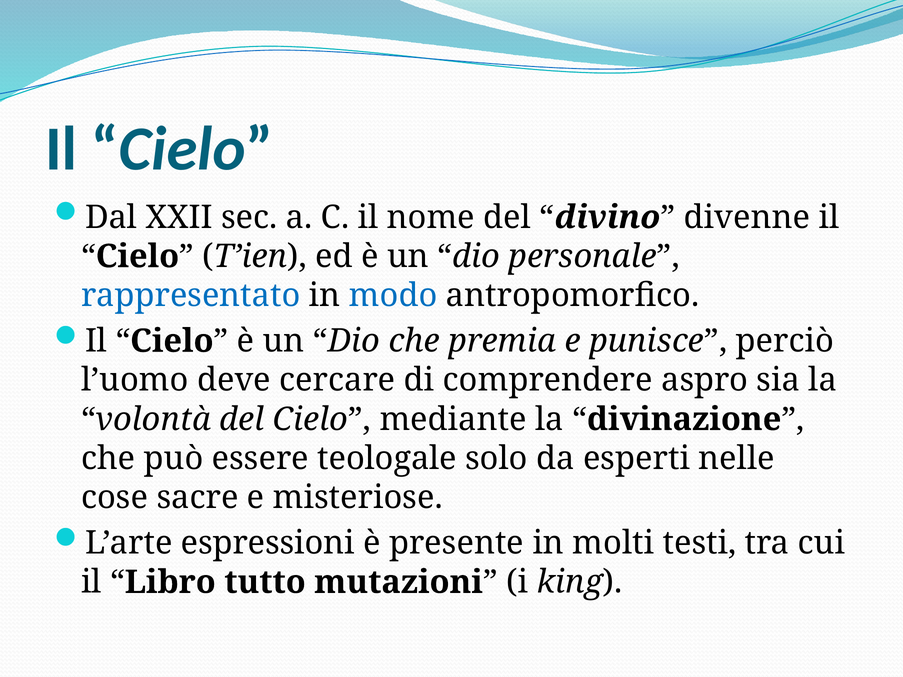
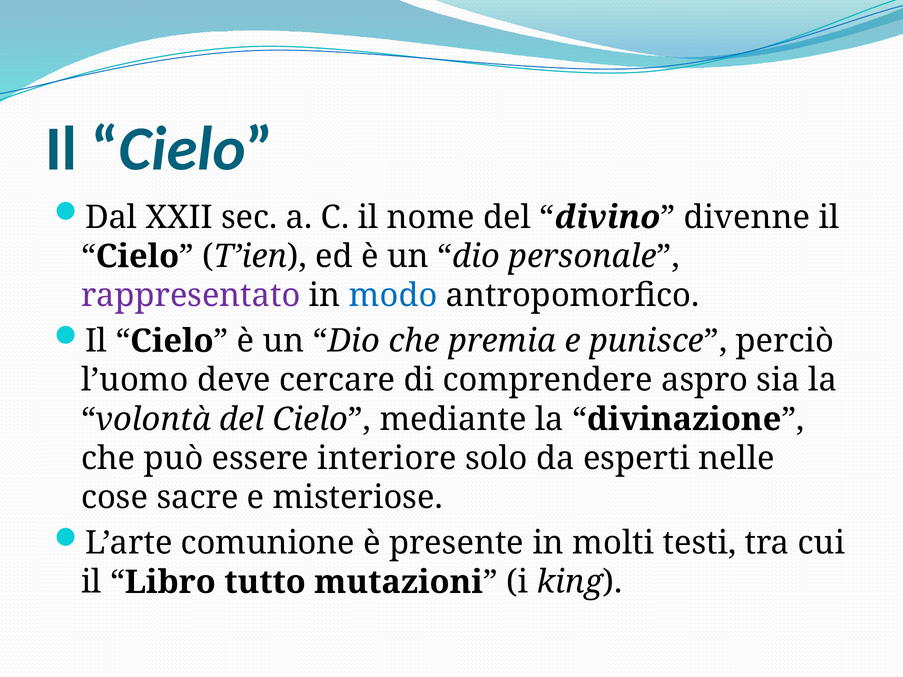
rappresentato colour: blue -> purple (191, 296)
teologale: teologale -> interiore (387, 459)
espressioni: espressioni -> comunione (268, 543)
